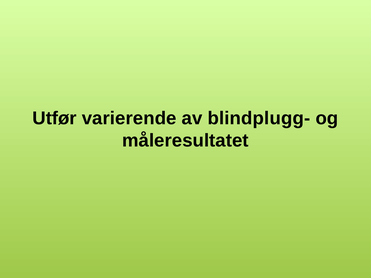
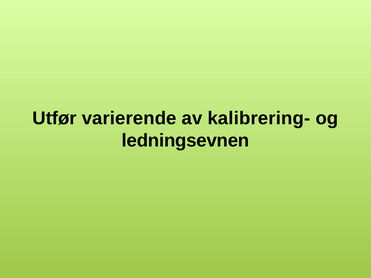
blindplugg-: blindplugg- -> kalibrering- (259, 118)
måleresultatet: måleresultatet -> ledningsevnen (186, 141)
